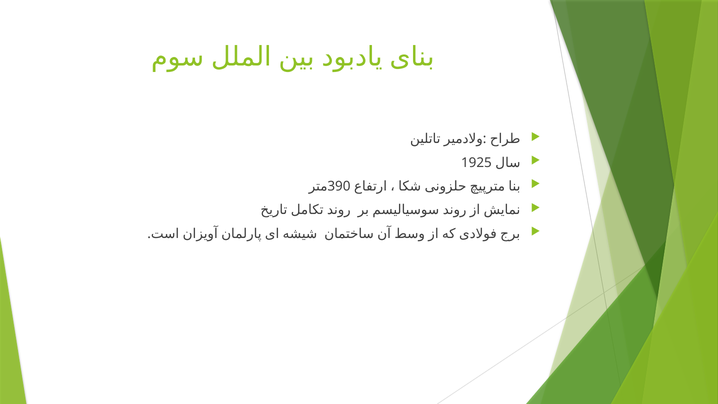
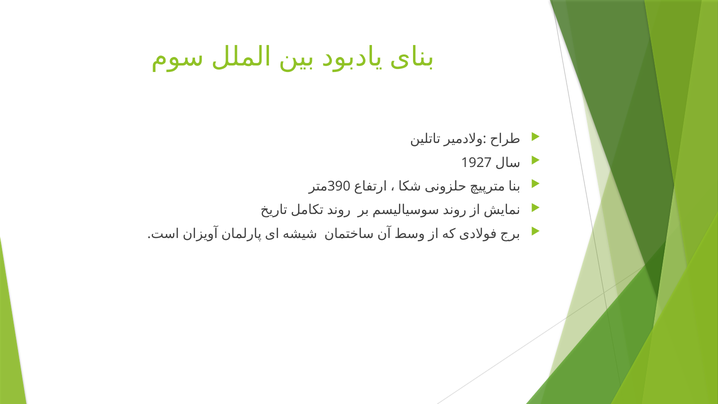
1925: 1925 -> 1927 (476, 163)
